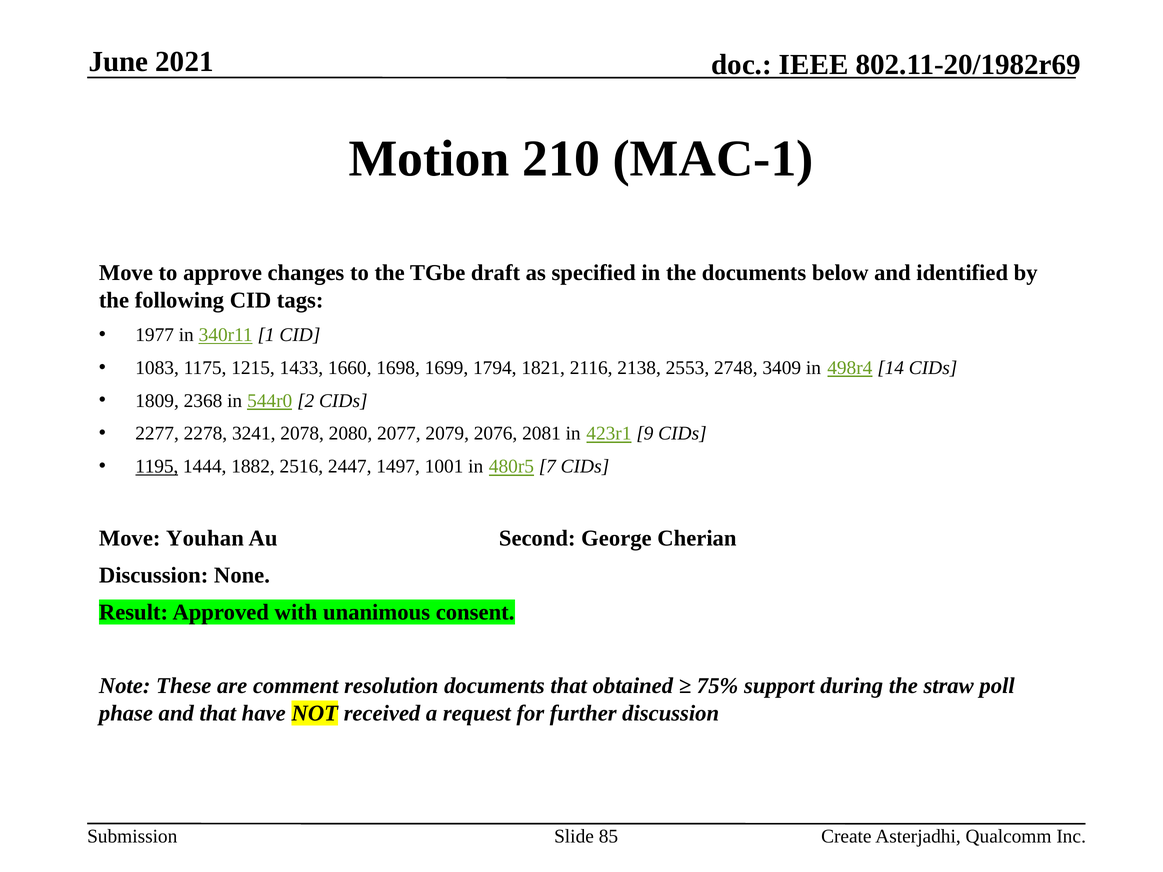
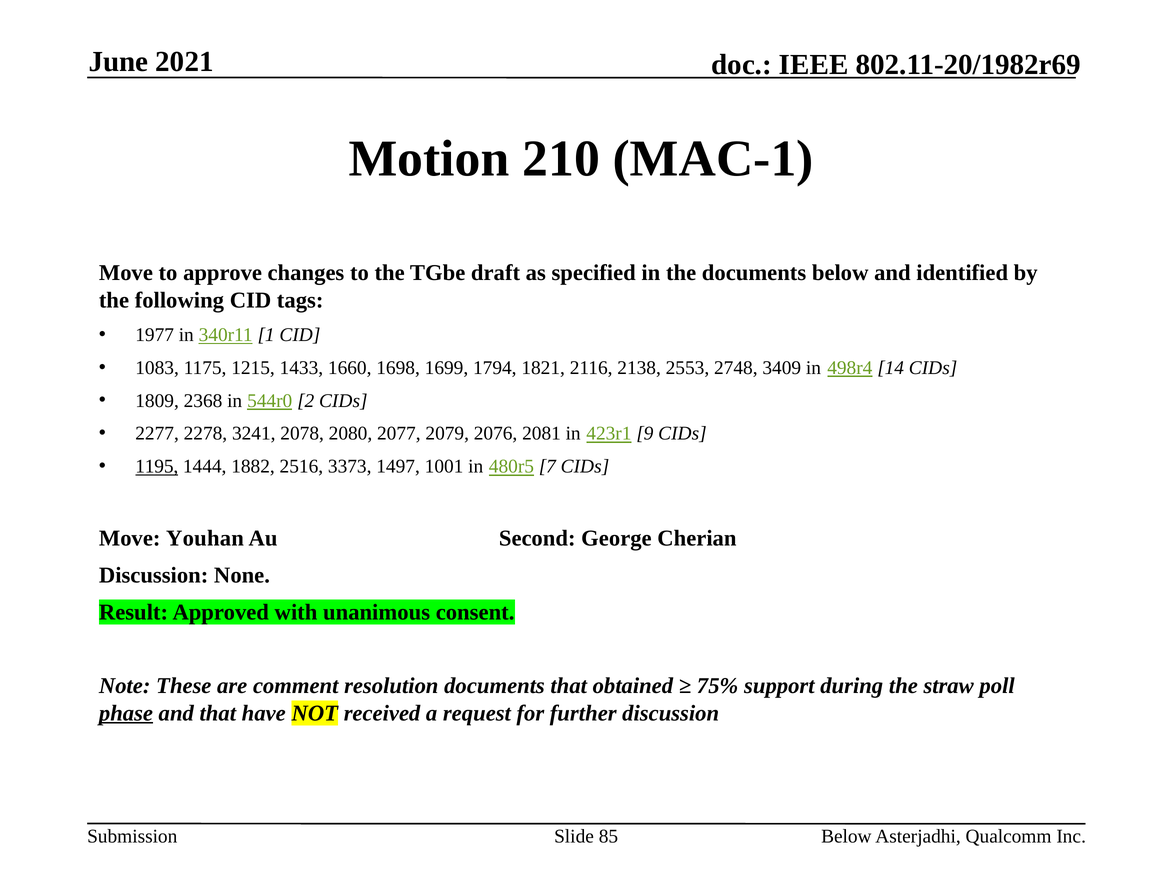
2447: 2447 -> 3373 (350, 467)
phase underline: none -> present (126, 713)
Create: Create -> Below (846, 837)
